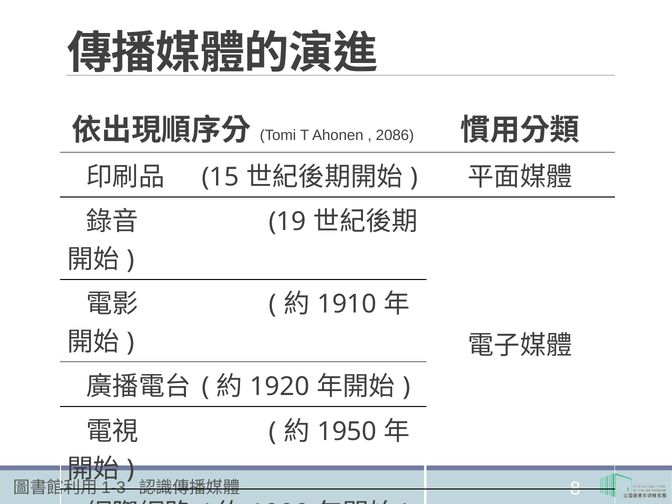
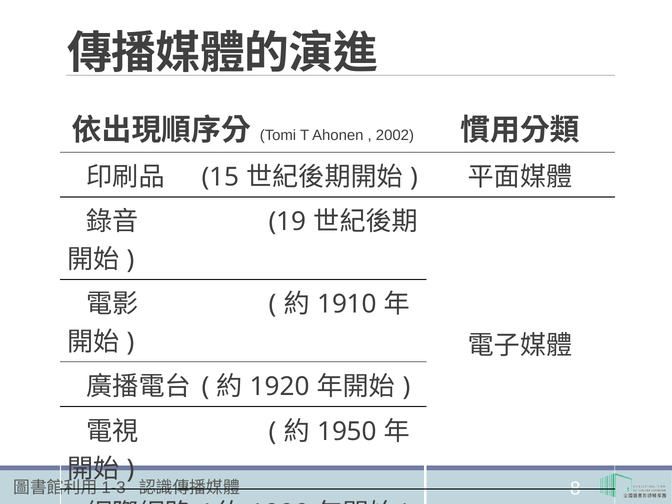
2086: 2086 -> 2002 (395, 135)
